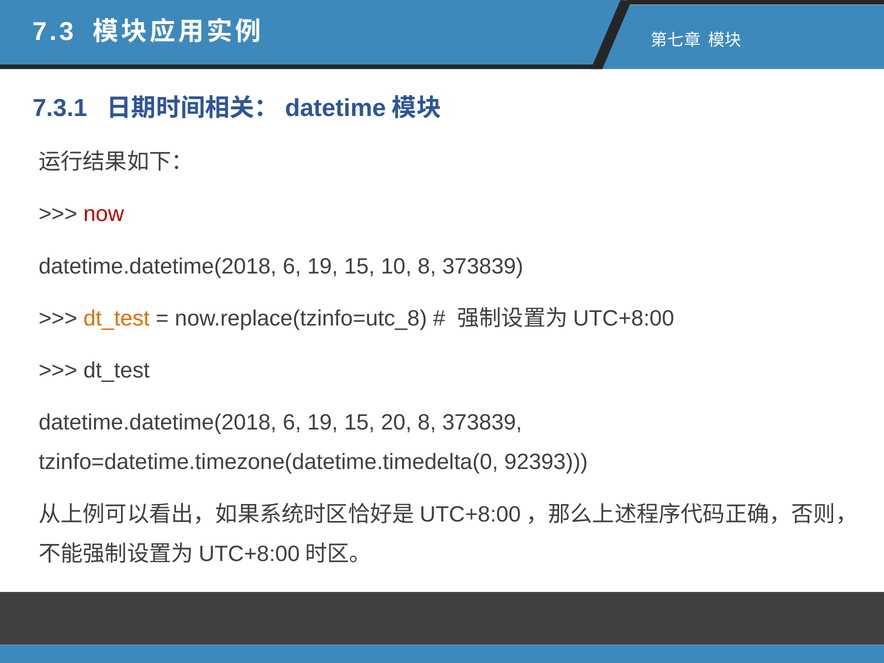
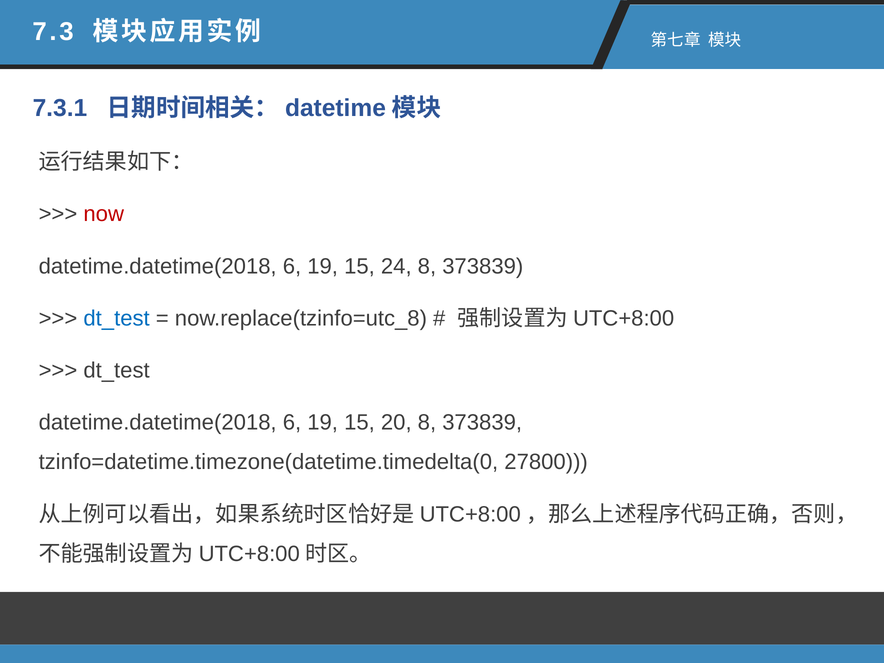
10: 10 -> 24 (396, 266)
dt_test colour: orange -> blue (117, 318)
92393: 92393 -> 27800 (546, 462)
